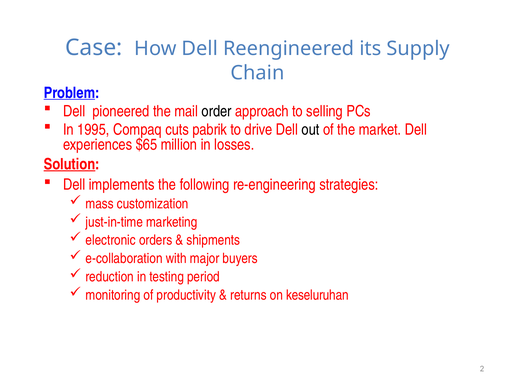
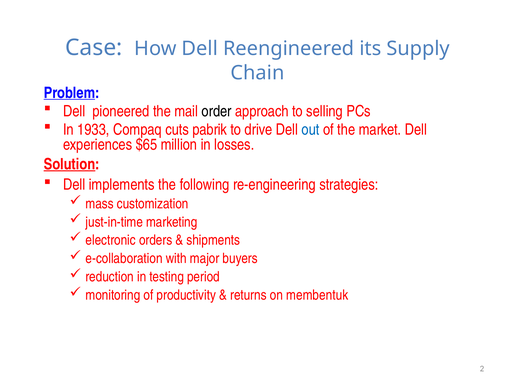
1995: 1995 -> 1933 (93, 130)
out colour: black -> blue (311, 130)
keseluruhan: keseluruhan -> membentuk (317, 295)
